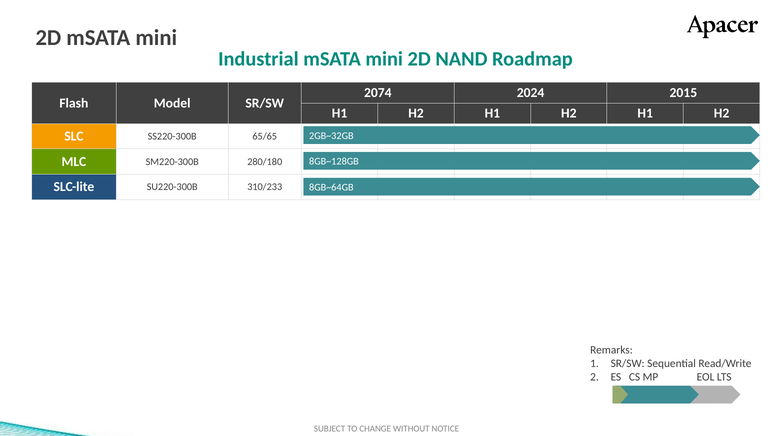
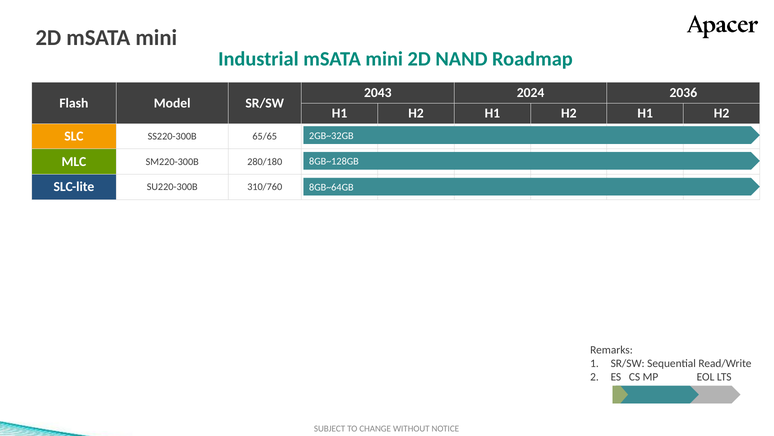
2074: 2074 -> 2043 (378, 93)
2015: 2015 -> 2036 (683, 93)
310/233: 310/233 -> 310/760 (265, 187)
